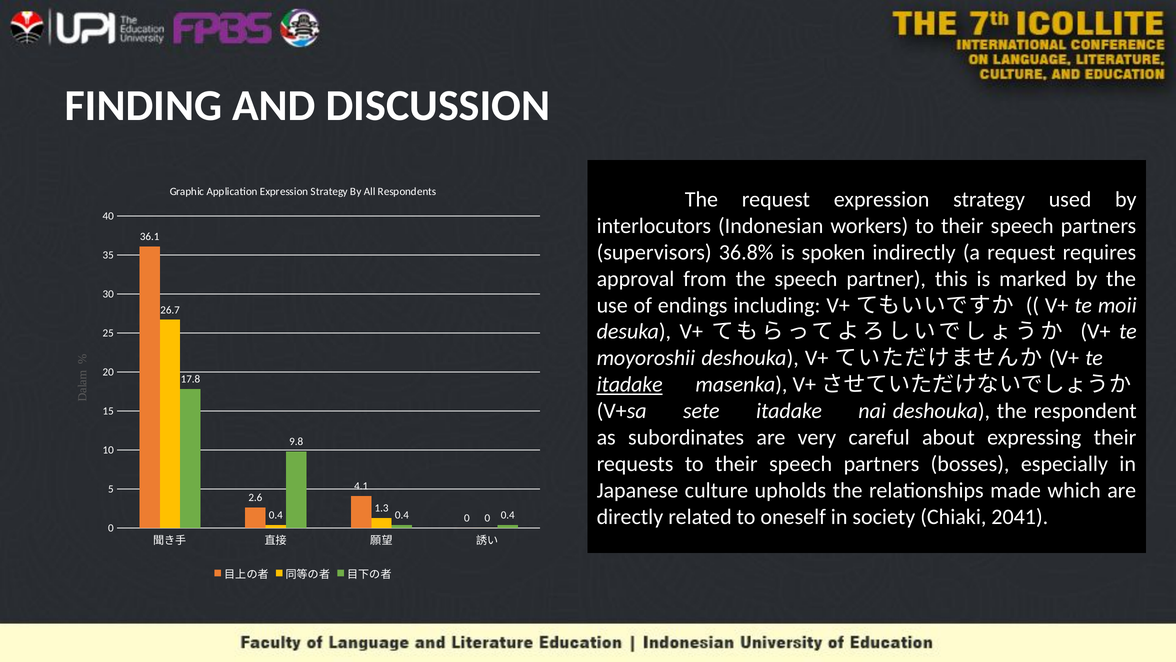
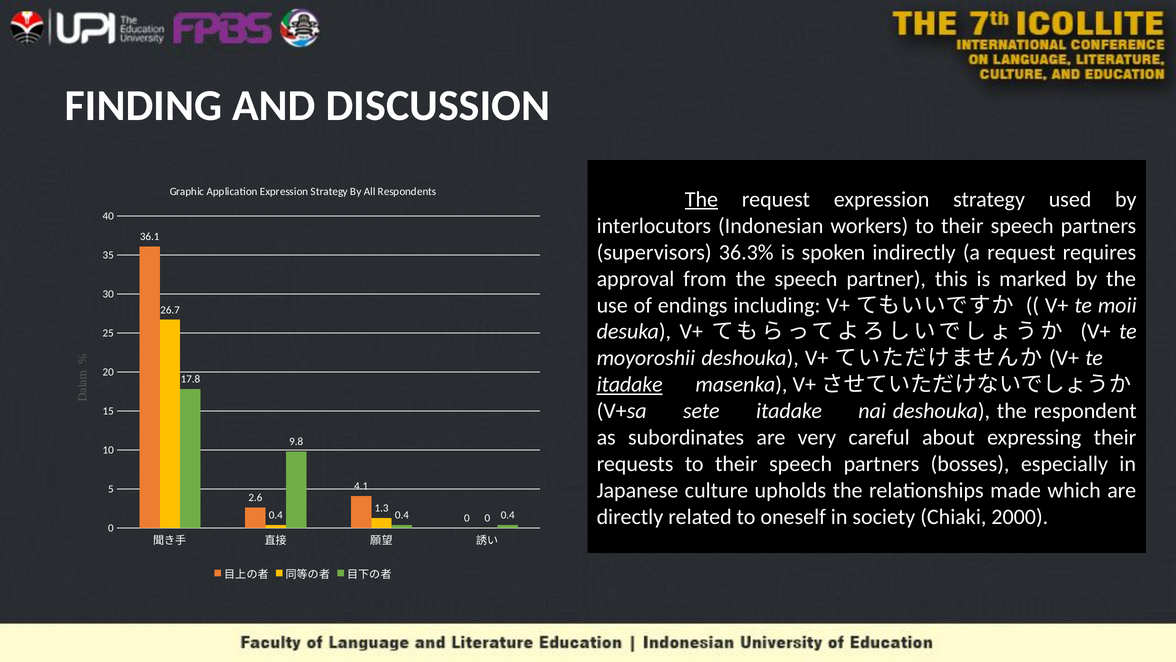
The underline: none -> present (701, 199)
36.8%: 36.8% -> 36.3% (746, 252)
2041: 2041 -> 2000 (1020, 517)
